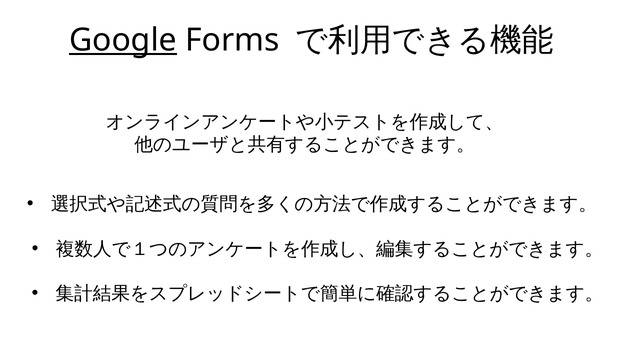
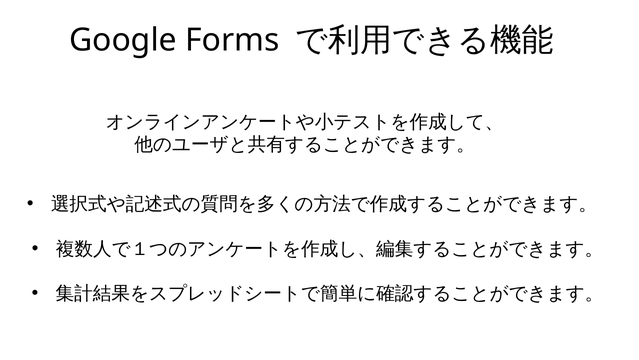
Google underline: present -> none (123, 40)
